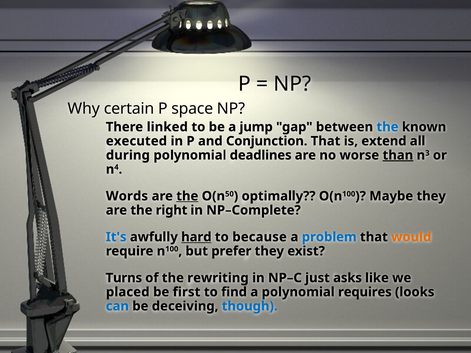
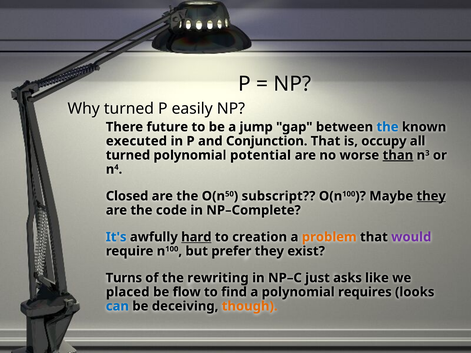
Why certain: certain -> turned (129, 109)
space: space -> easily (192, 109)
linked: linked -> future (167, 127)
extend: extend -> occupy (384, 141)
during: during -> turned (128, 155)
deadlines: deadlines -> potential (261, 155)
Words: Words -> Closed (127, 196)
the underline: present -> none (187, 196)
optimally: optimally -> subscript (278, 196)
they underline: none -> present (431, 196)
right: right -> code (171, 210)
because: because -> creation (260, 237)
problem colour: blue -> orange (329, 237)
would colour: orange -> purple (411, 237)
first: first -> flow (187, 292)
though colour: blue -> orange (250, 306)
